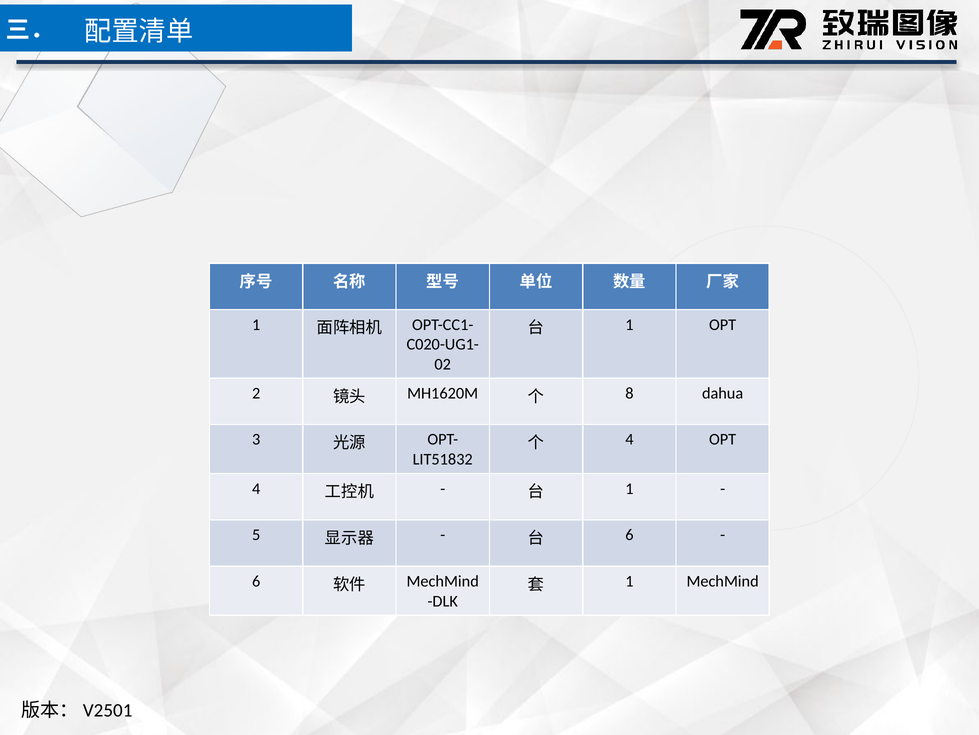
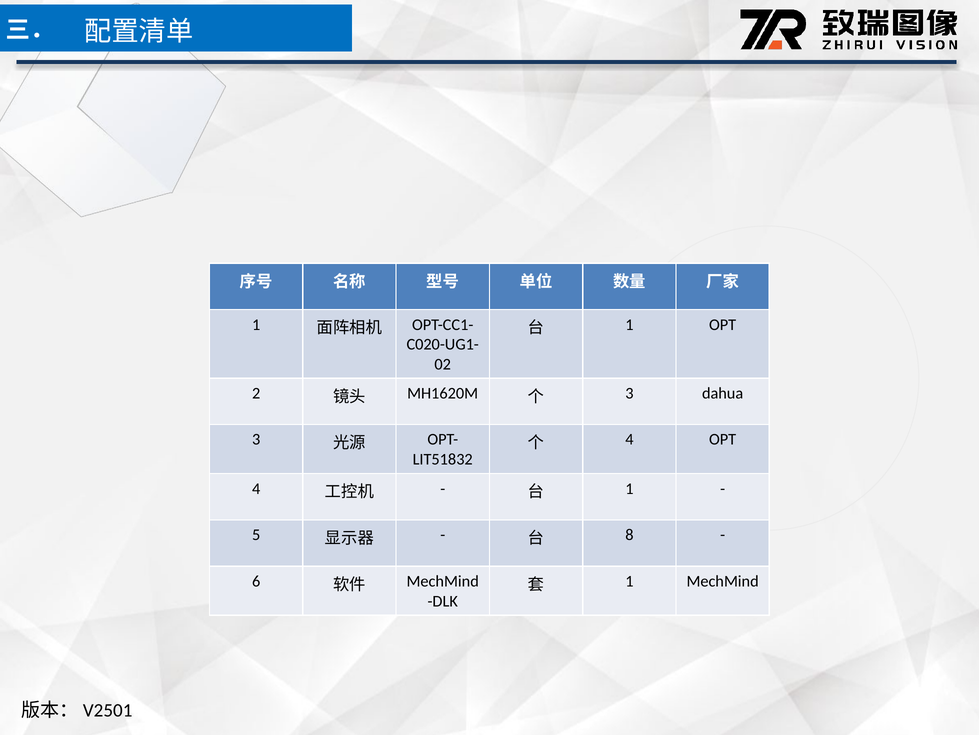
8: 8 -> 3 (629, 393)
6: 6 -> 8 (629, 534)
